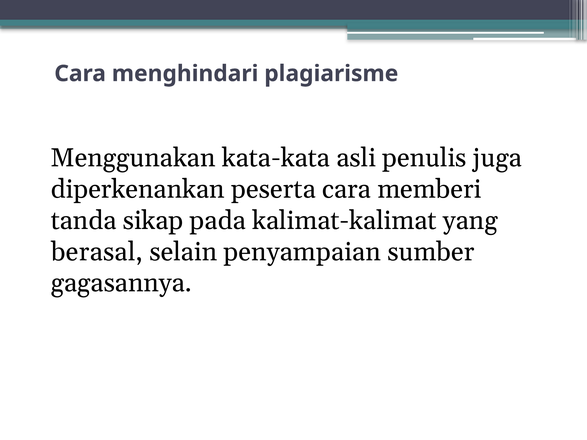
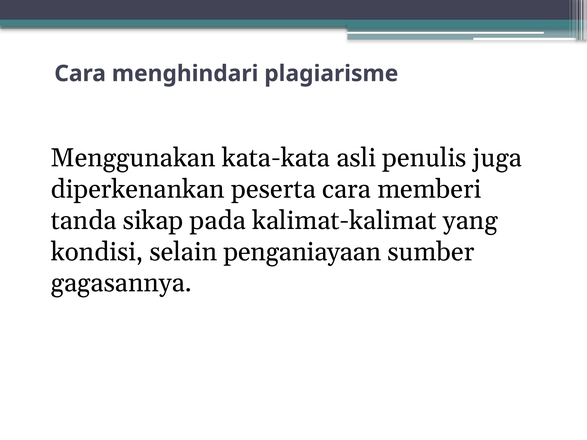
berasal: berasal -> kondisi (97, 252)
penyampaian: penyampaian -> penganiayaan (302, 252)
